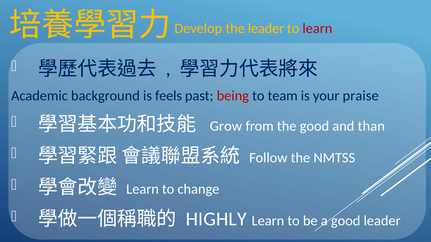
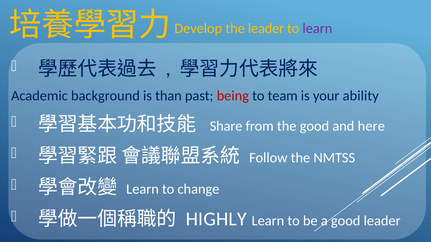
learn colour: red -> purple (317, 28)
feels: feels -> than (168, 96)
praise: praise -> ability (361, 96)
Grow: Grow -> Share (226, 126)
than: than -> here (371, 126)
